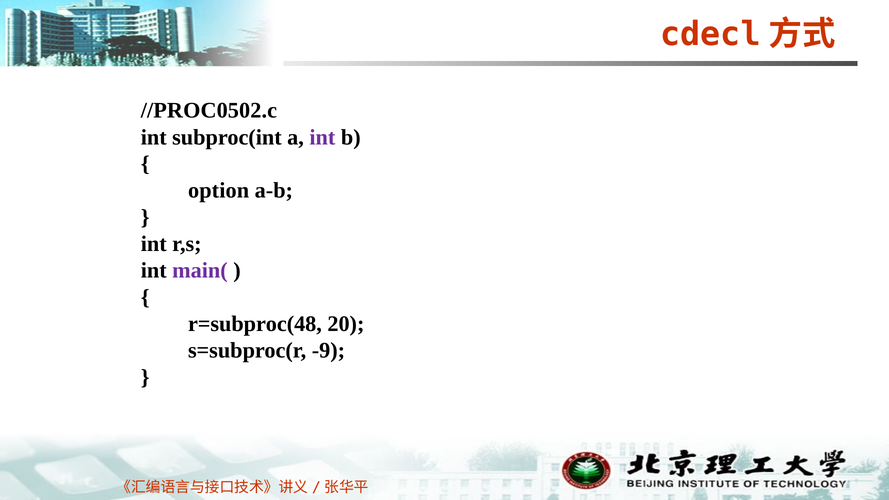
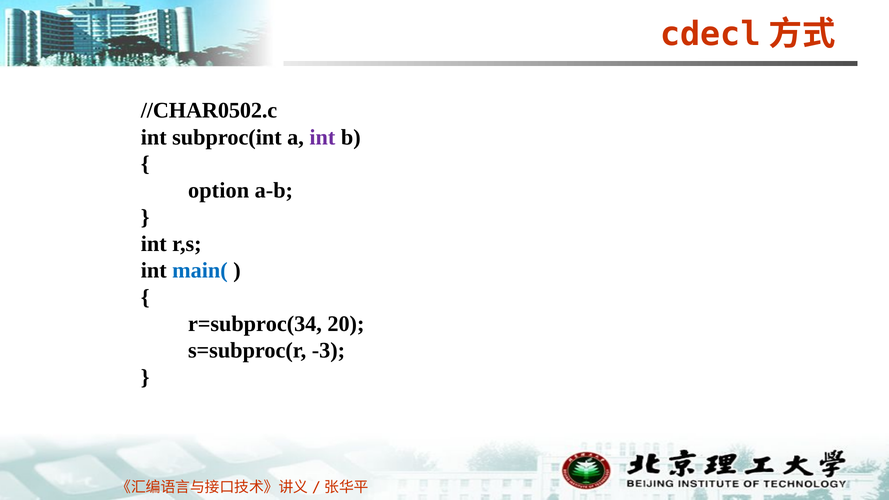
//PROC0502.c: //PROC0502.c -> //CHAR0502.c (209, 111)
main( colour: purple -> blue (200, 271)
r=subproc(48: r=subproc(48 -> r=subproc(34 (255, 324)
-9: -9 -> -3 (328, 351)
